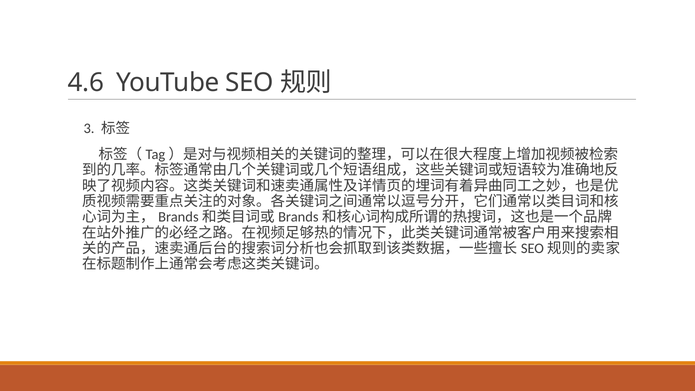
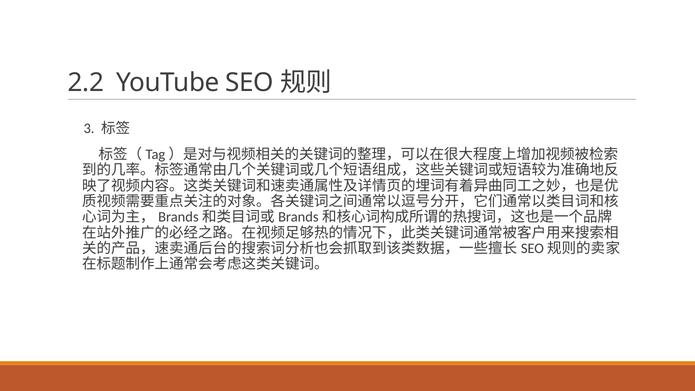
4.6: 4.6 -> 2.2 (86, 82)
